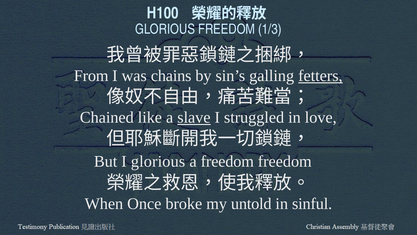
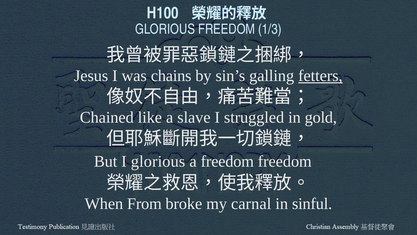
From: From -> Jesus (91, 76)
slave underline: present -> none (194, 117)
love: love -> gold (321, 117)
Once: Once -> From (144, 203)
untold: untold -> carnal (251, 203)
